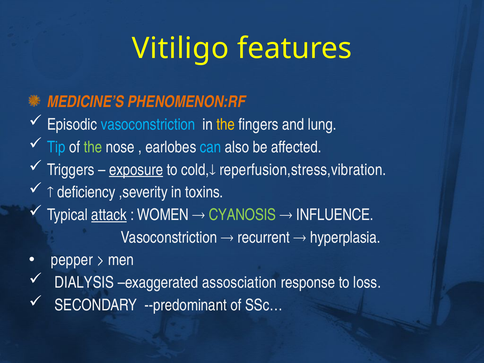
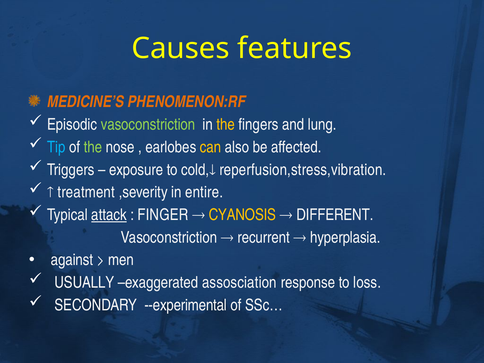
Vitiligo: Vitiligo -> Causes (181, 48)
vasoconstriction colour: light blue -> light green (148, 125)
can colour: light blue -> yellow (211, 147)
exposure underline: present -> none (136, 170)
deficiency: deficiency -> treatment (86, 192)
toxins: toxins -> entire (204, 192)
WOMEN: WOMEN -> FINGER (163, 215)
CYANOSIS colour: light green -> yellow (242, 215)
INFLUENCE: INFLUENCE -> DIFFERENT (335, 215)
pepper: pepper -> against (72, 260)
DIALYSIS: DIALYSIS -> USUALLY (84, 283)
--predominant: --predominant -> --experimental (186, 305)
